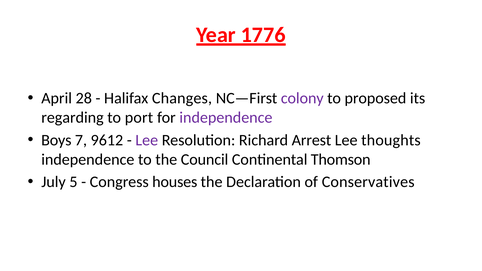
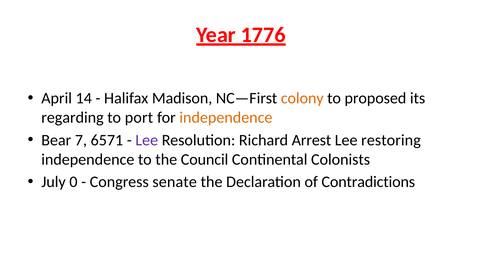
28: 28 -> 14 (84, 98)
Changes: Changes -> Madison (182, 98)
colony colour: purple -> orange (302, 98)
independence colour: purple -> orange (226, 118)
Boys: Boys -> Bear (56, 140)
9612: 9612 -> 6571 (107, 140)
thoughts: thoughts -> restoring (391, 140)
Thomson: Thomson -> Colonists (341, 159)
5: 5 -> 0 (73, 182)
houses: houses -> senate (175, 182)
Conservatives: Conservatives -> Contradictions (368, 182)
